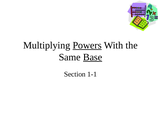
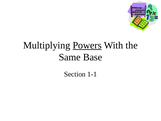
Base underline: present -> none (93, 57)
